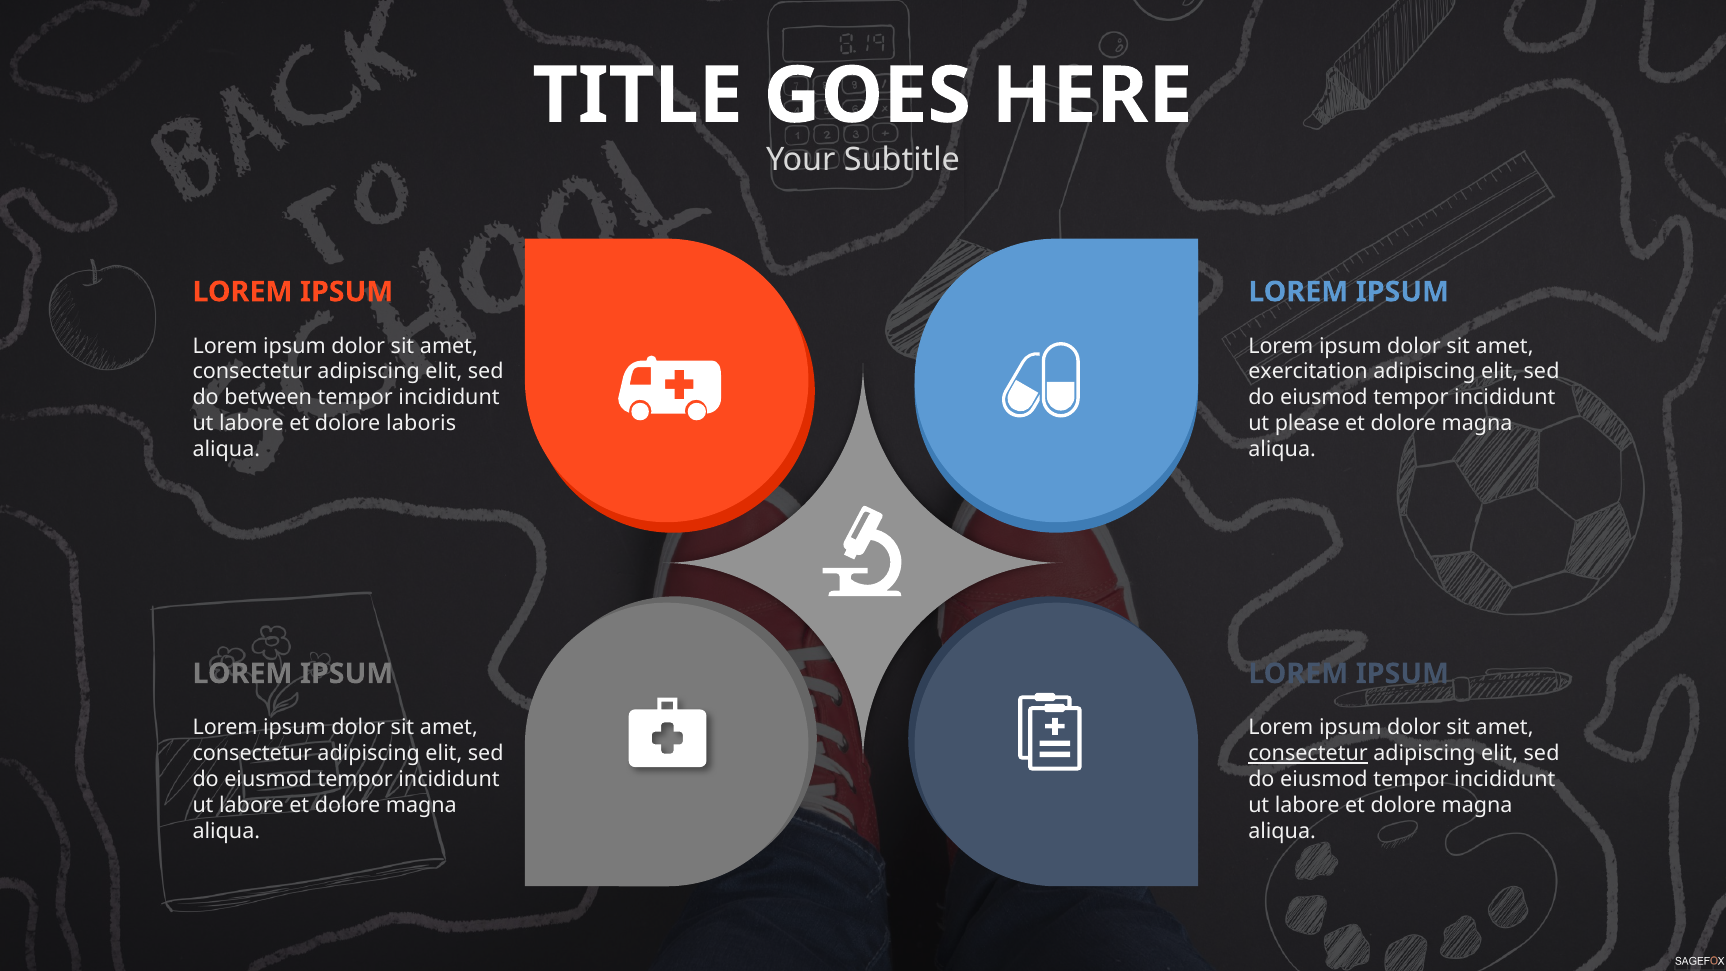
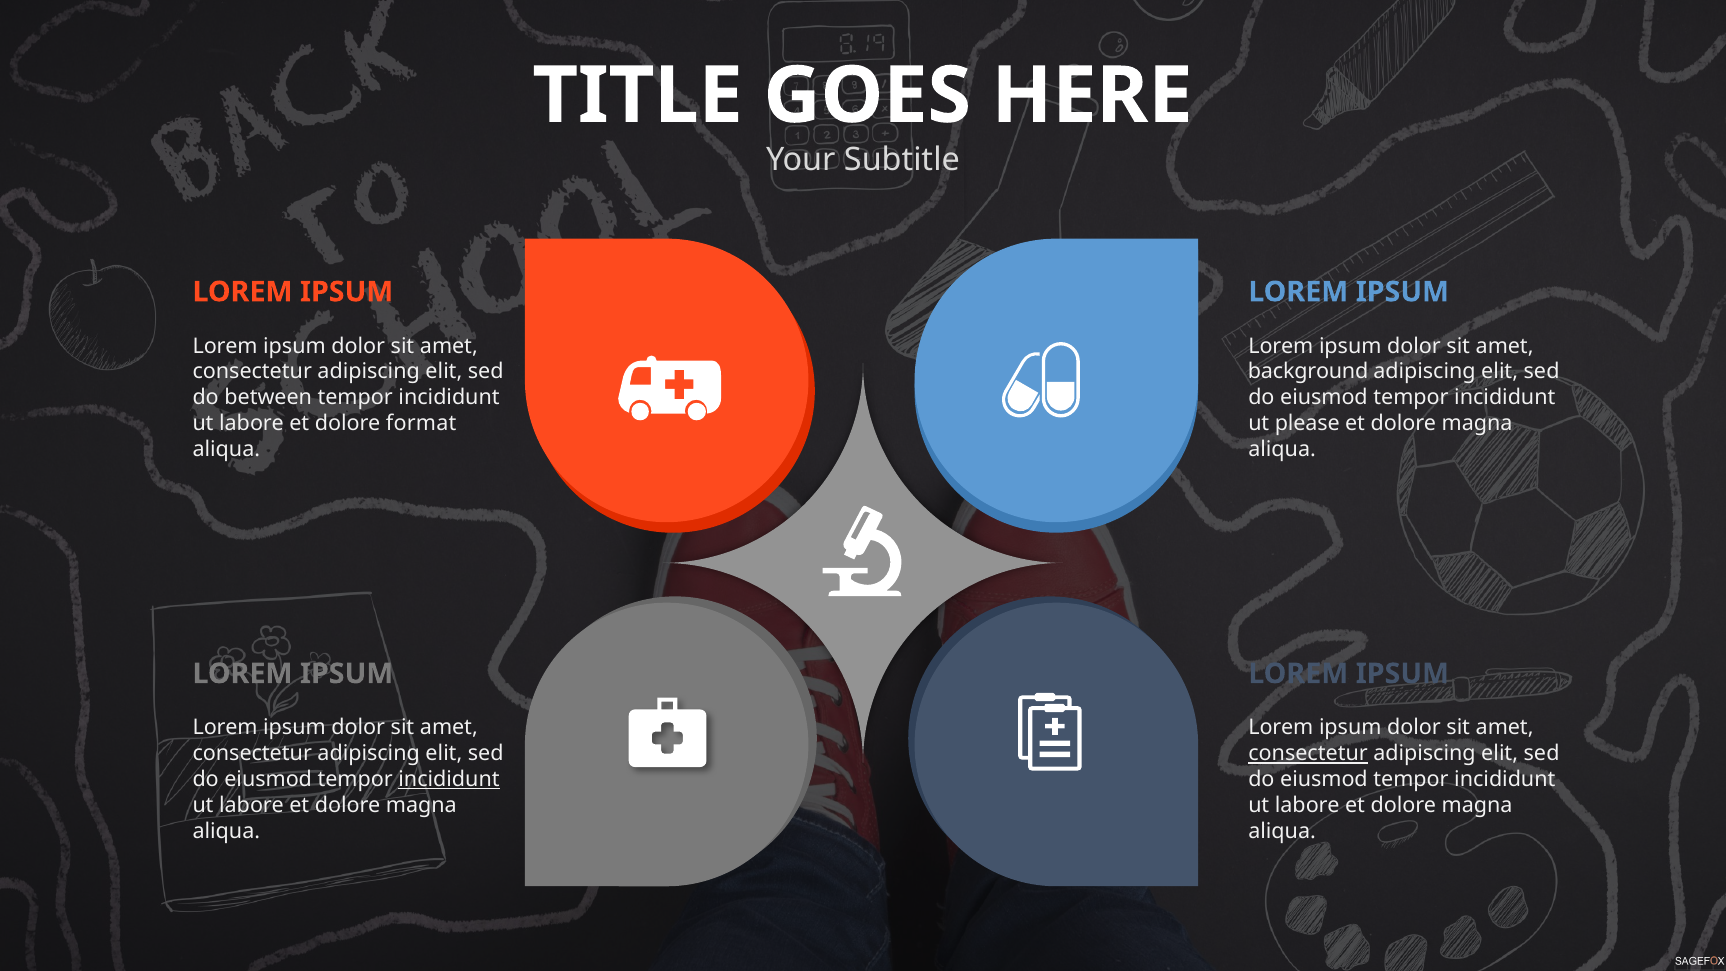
exercitation: exercitation -> background (1308, 372)
laboris: laboris -> format (421, 424)
incididunt underline: none -> present (449, 779)
